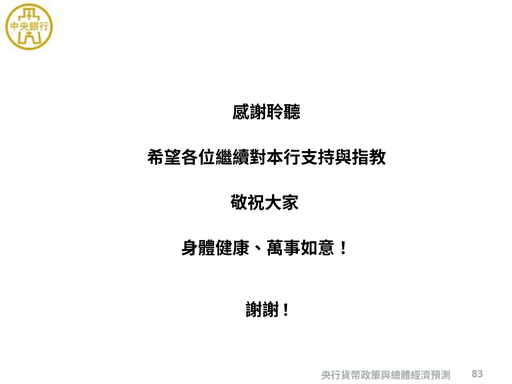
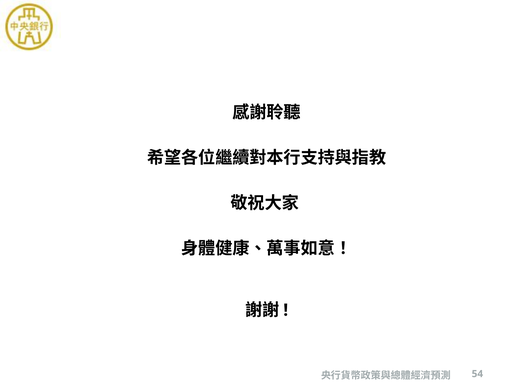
83: 83 -> 54 (477, 374)
